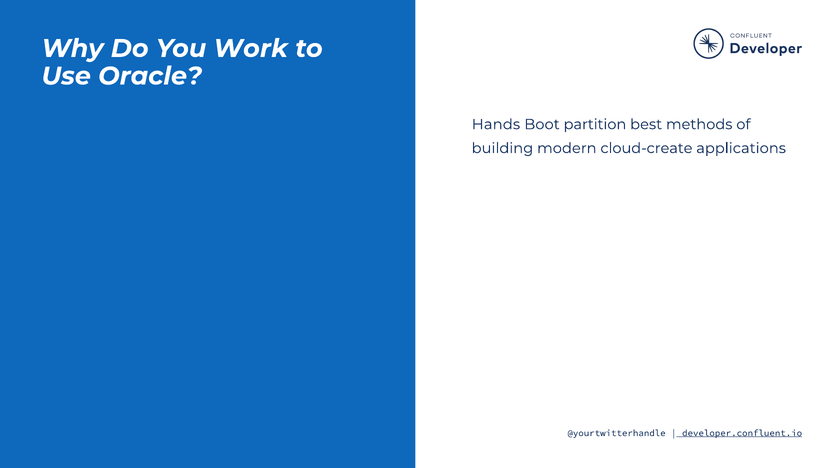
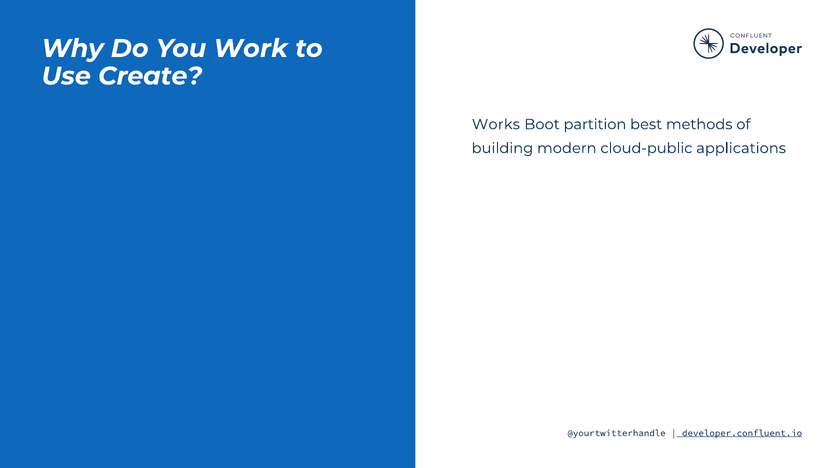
Oracle: Oracle -> Create (150, 76)
Hands: Hands -> Works (496, 124)
cloud-create: cloud-create -> cloud-public (646, 148)
